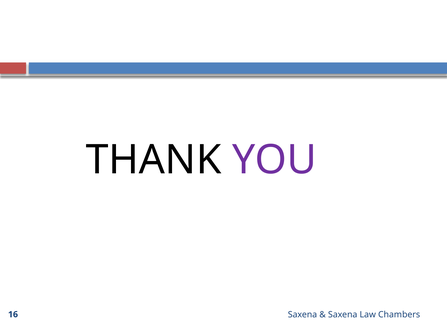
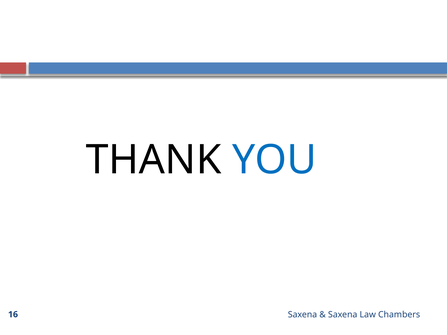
YOU colour: purple -> blue (274, 160)
